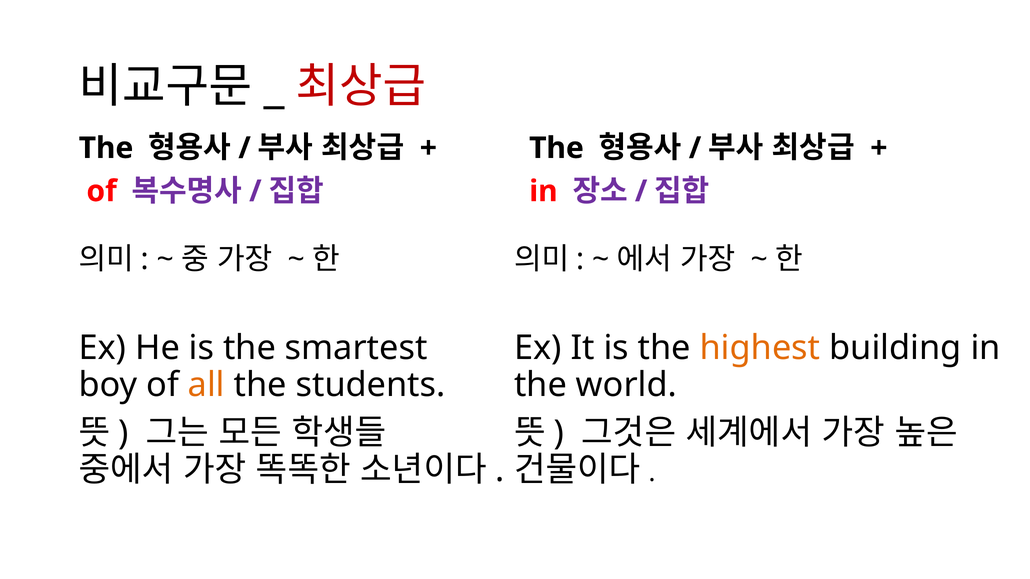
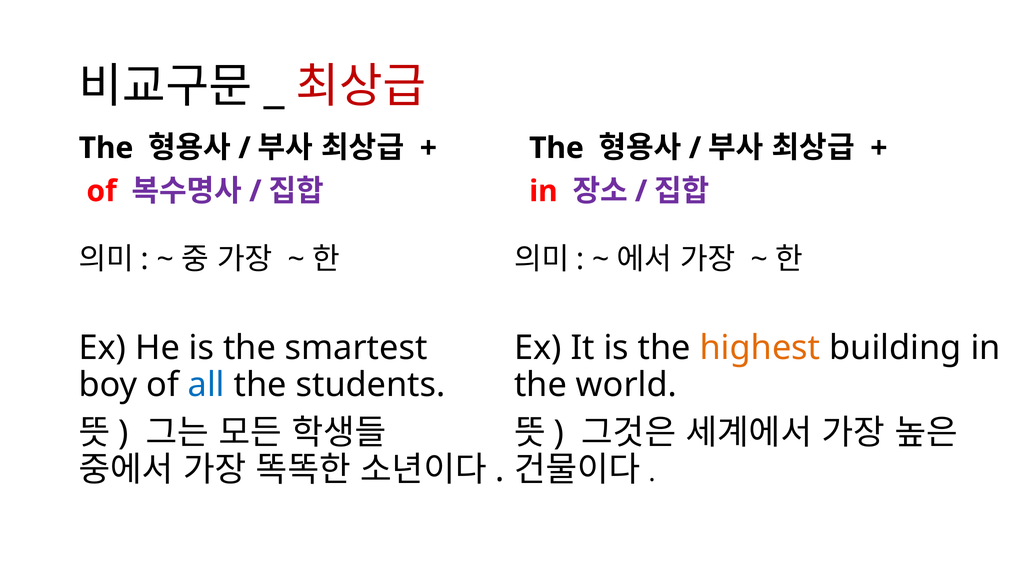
all colour: orange -> blue (206, 385)
